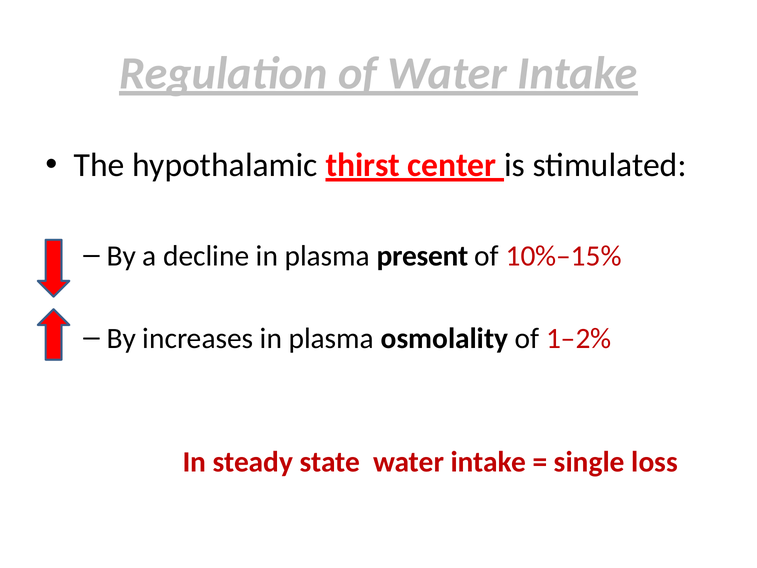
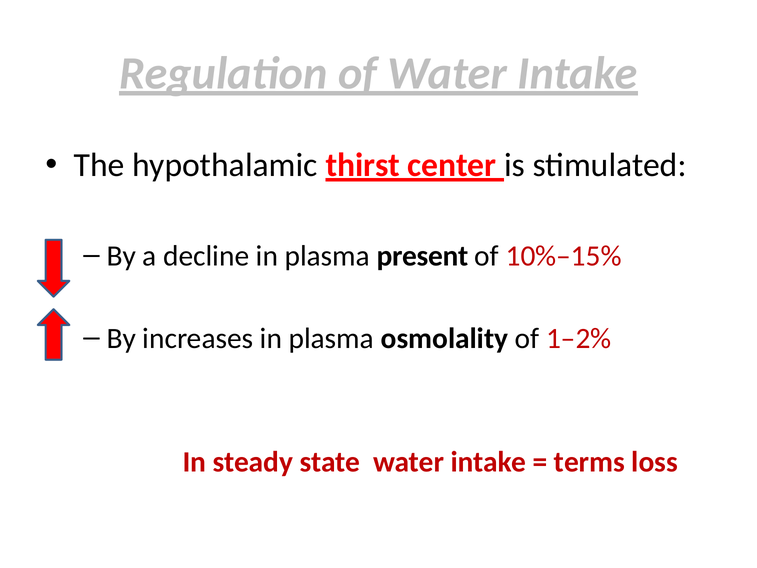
single: single -> terms (589, 462)
